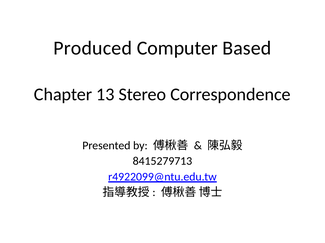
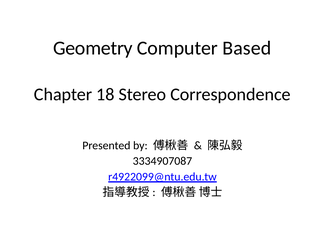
Produced: Produced -> Geometry (93, 48)
13: 13 -> 18 (105, 95)
8415279713: 8415279713 -> 3334907087 (162, 162)
